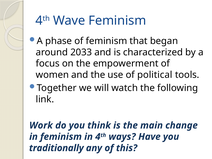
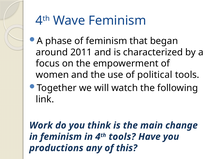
2033: 2033 -> 2011 (81, 52)
ways: ways -> tools (122, 137)
traditionally: traditionally -> productions (56, 148)
